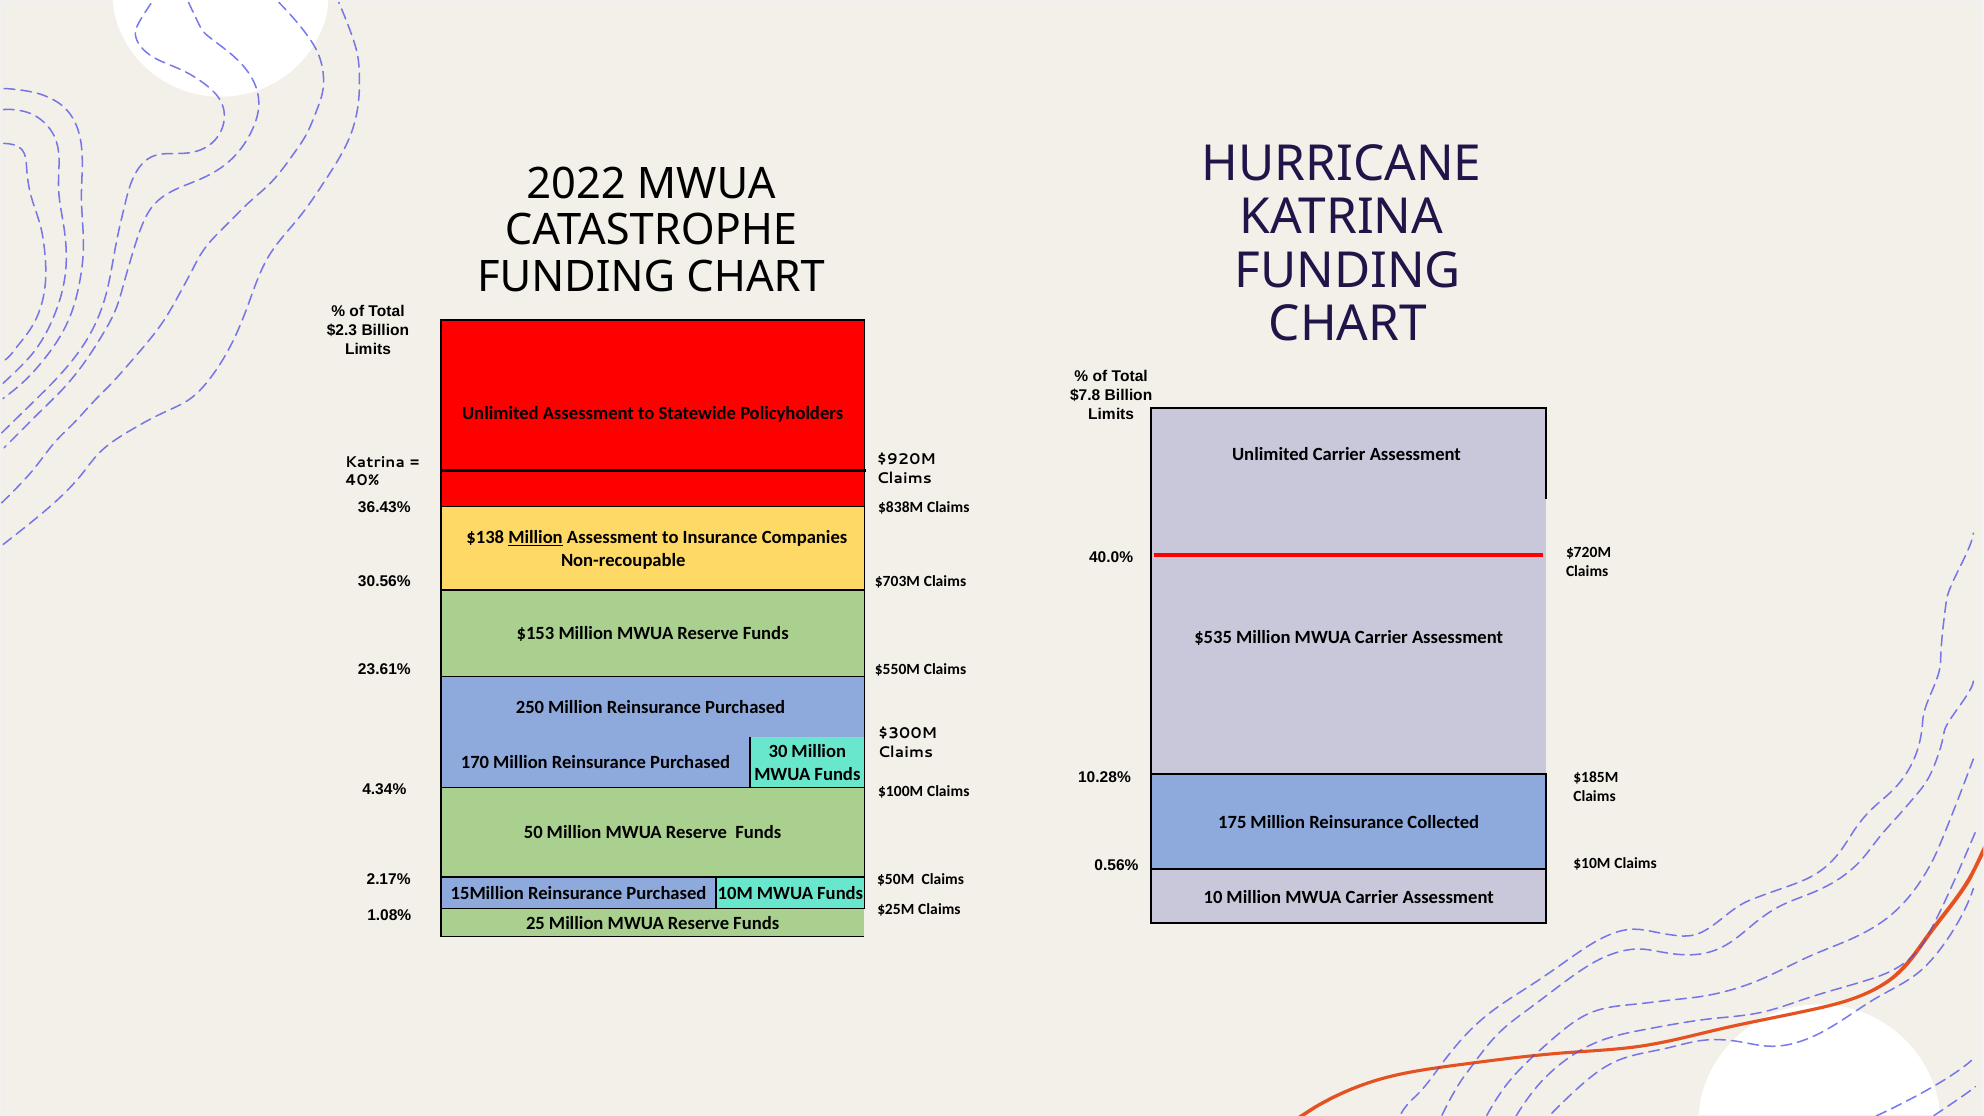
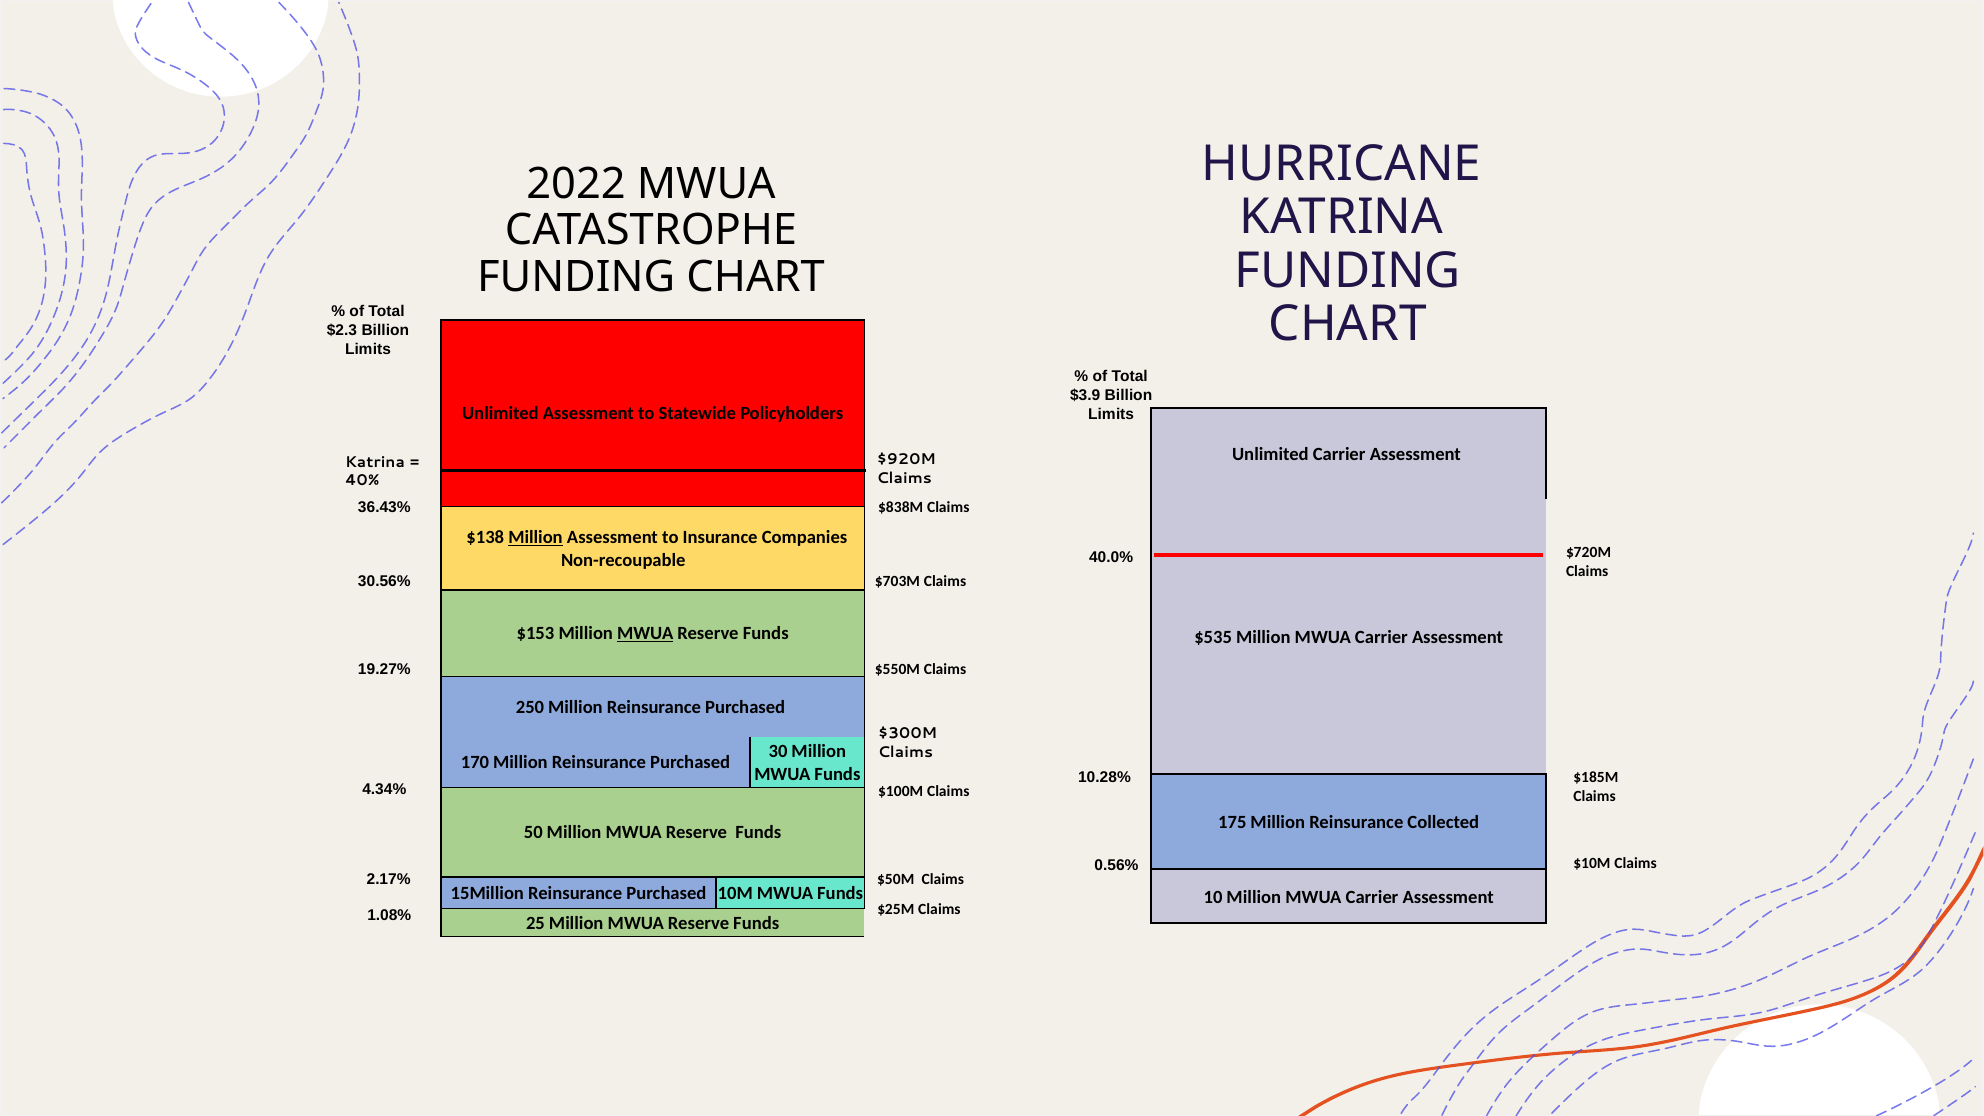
$7.8: $7.8 -> $3.9 (1085, 395)
MWUA underline: none -> present (645, 634)
23.61%: 23.61% -> 19.27% (384, 669)
